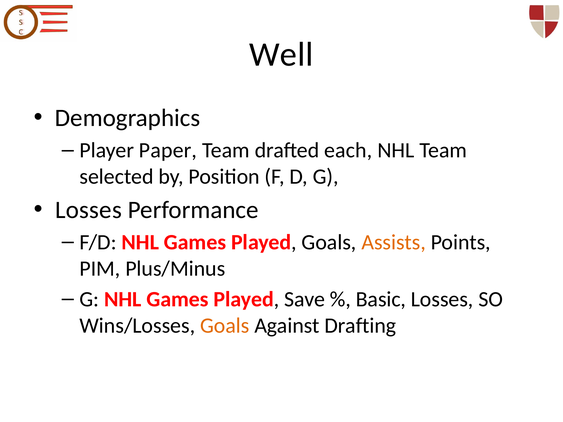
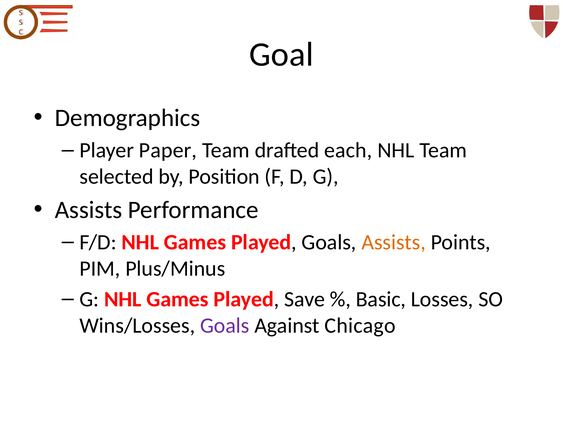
Well: Well -> Goal (281, 55)
Losses: Losses -> Assists (89, 210)
Goals colour: orange -> purple (225, 326)
Drafting: Drafting -> Chicago (360, 326)
